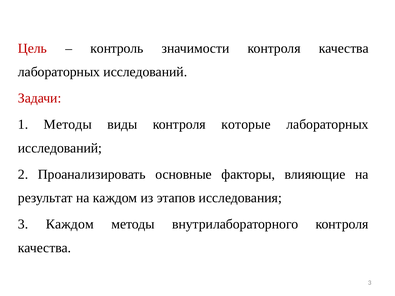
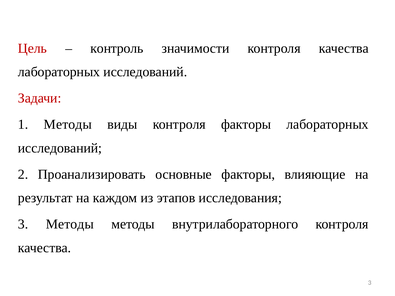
контроля которые: которые -> факторы (246, 124)
3 Каждом: Каждом -> Методы (70, 224)
